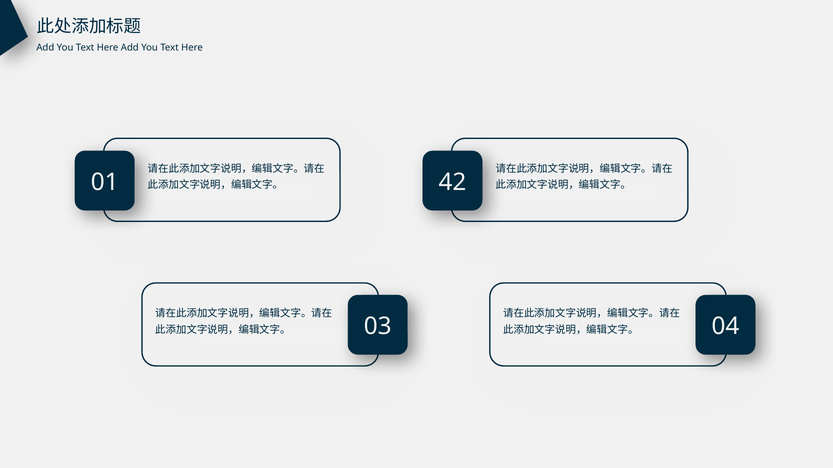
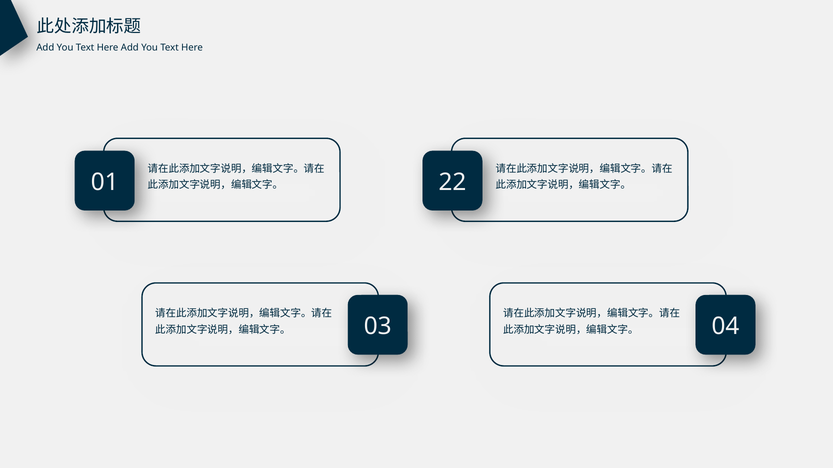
42: 42 -> 22 (452, 183)
